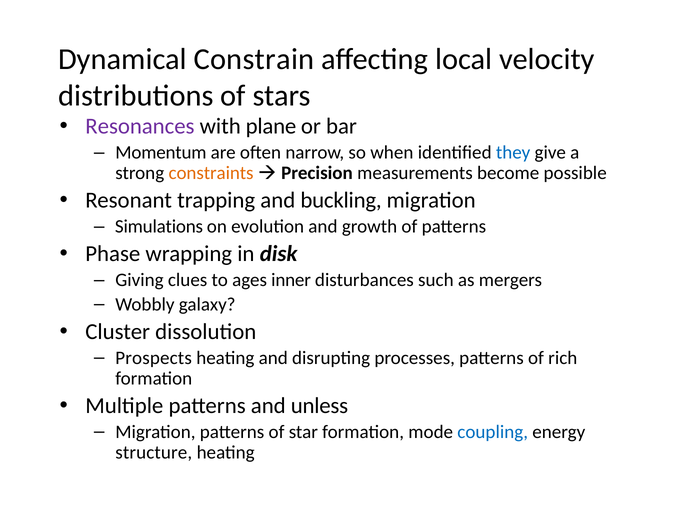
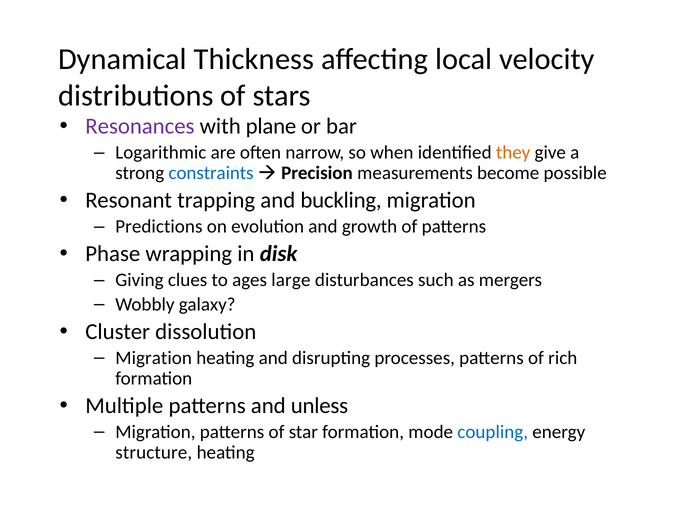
Constrain: Constrain -> Thickness (254, 59)
Momentum: Momentum -> Logarithmic (161, 153)
they colour: blue -> orange (513, 153)
constraints colour: orange -> blue (211, 173)
Simulations: Simulations -> Predictions (159, 227)
inner: inner -> large (291, 281)
Prospects: Prospects -> Migration (154, 358)
